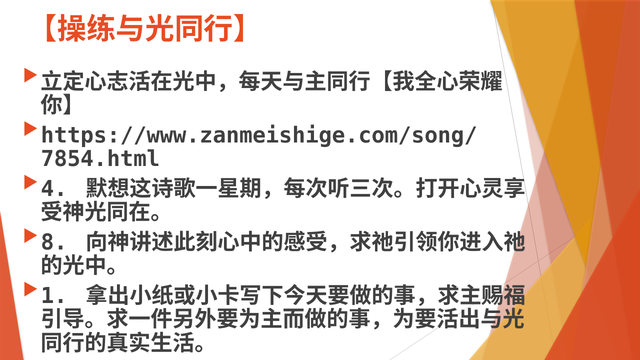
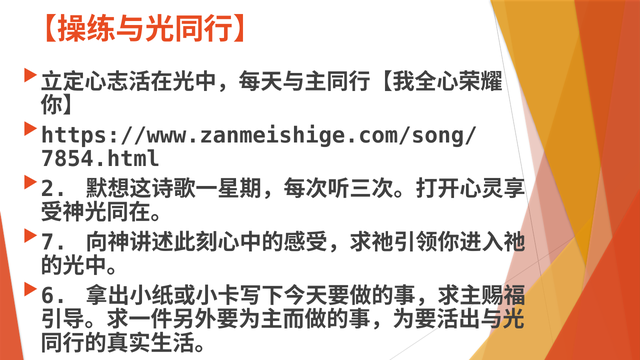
4: 4 -> 2 (54, 189)
8: 8 -> 7 (54, 242)
1: 1 -> 6 (54, 296)
